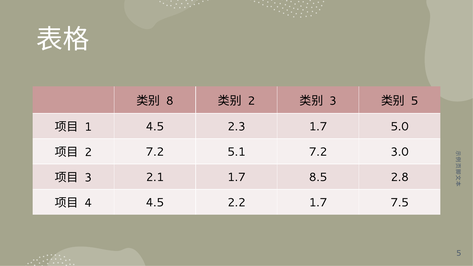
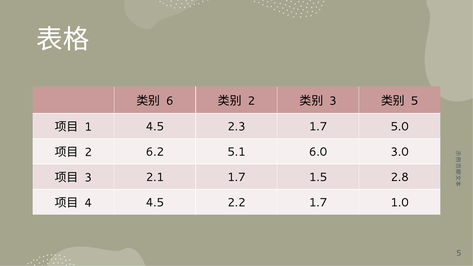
8: 8 -> 6 (170, 101)
2 7.2: 7.2 -> 6.2 (155, 152)
5.1 7.2: 7.2 -> 6.0 (318, 152)
8.5: 8.5 -> 1.5 (318, 177)
7.5: 7.5 -> 1.0 (400, 203)
